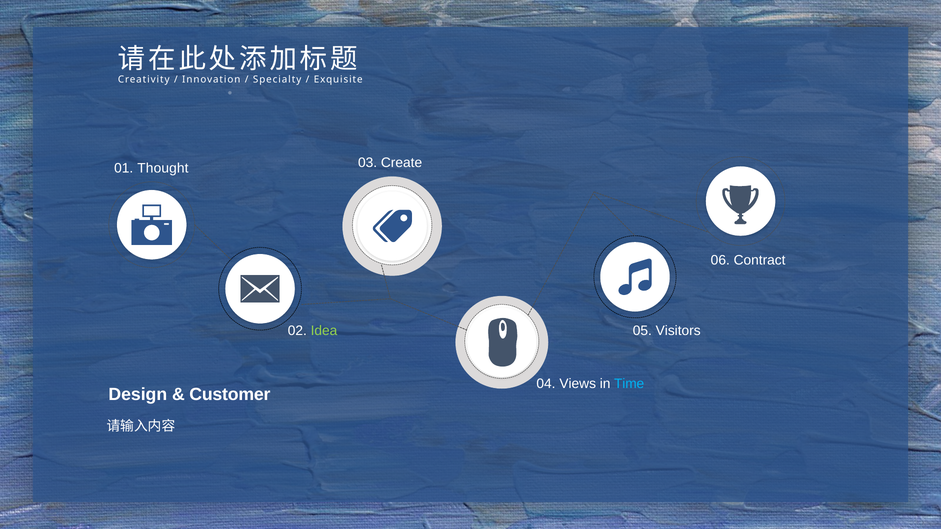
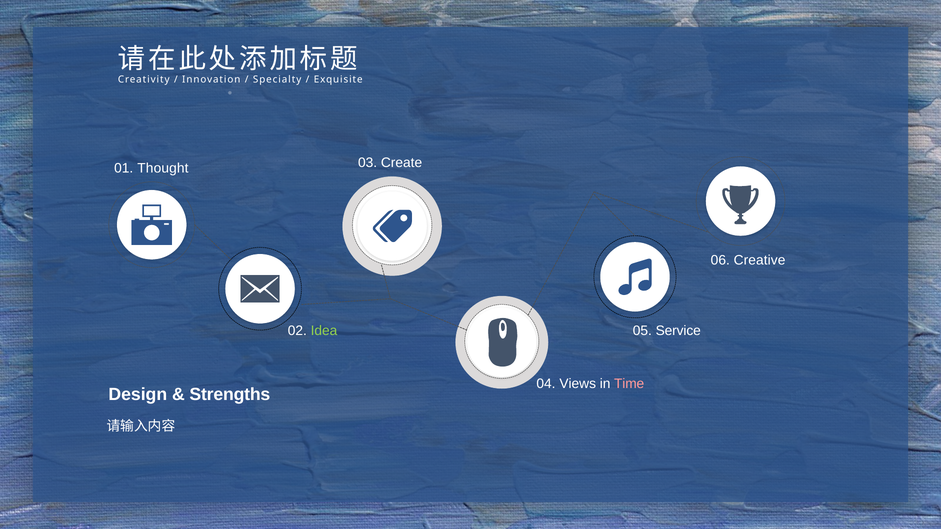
Contract: Contract -> Creative (760, 260)
Visitors: Visitors -> Service (678, 331)
Time colour: light blue -> pink (629, 384)
Customer: Customer -> Strengths (230, 395)
